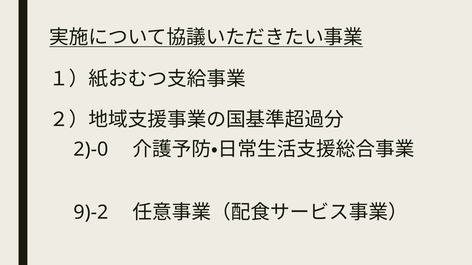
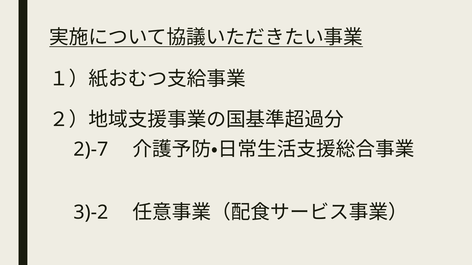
2)‐0: 2)‐0 -> 2)‐7 (91, 150)
9)‐2: 9)‐2 -> 3)‐2 (91, 213)
